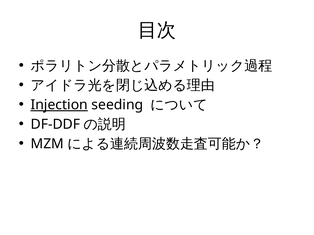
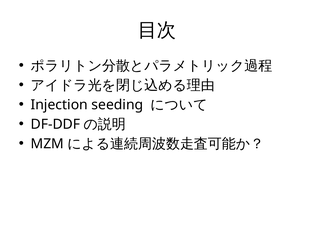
Injection underline: present -> none (59, 105)
